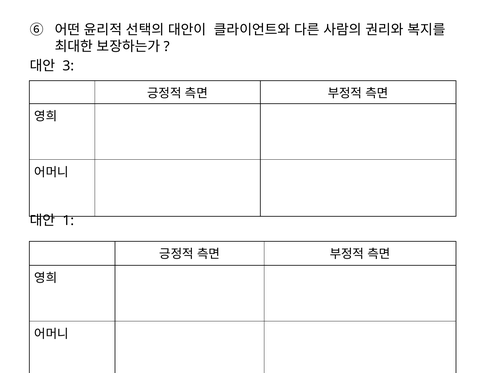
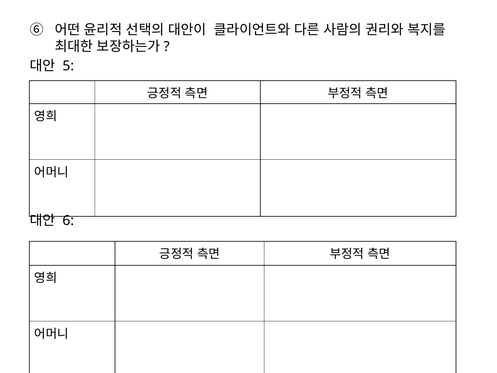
3: 3 -> 5 (68, 66)
1: 1 -> 6 (68, 221)
